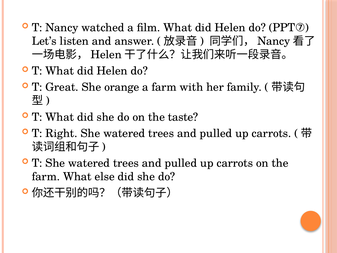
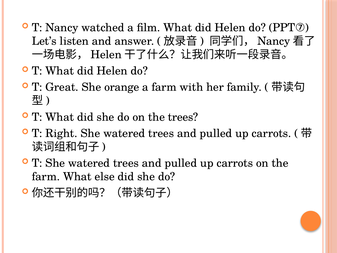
the taste: taste -> trees (183, 117)
